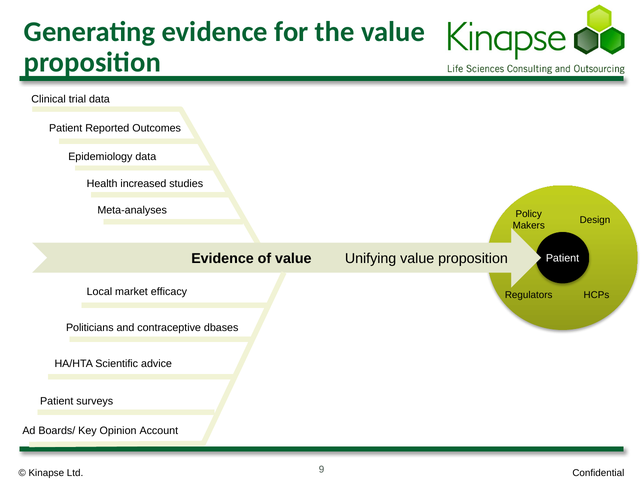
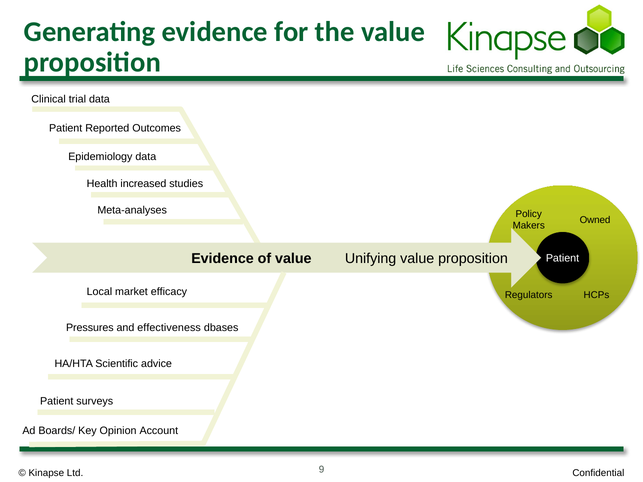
Design: Design -> Owned (595, 220)
Politicians: Politicians -> Pressures (90, 328)
contraceptive: contraceptive -> effectiveness (169, 328)
